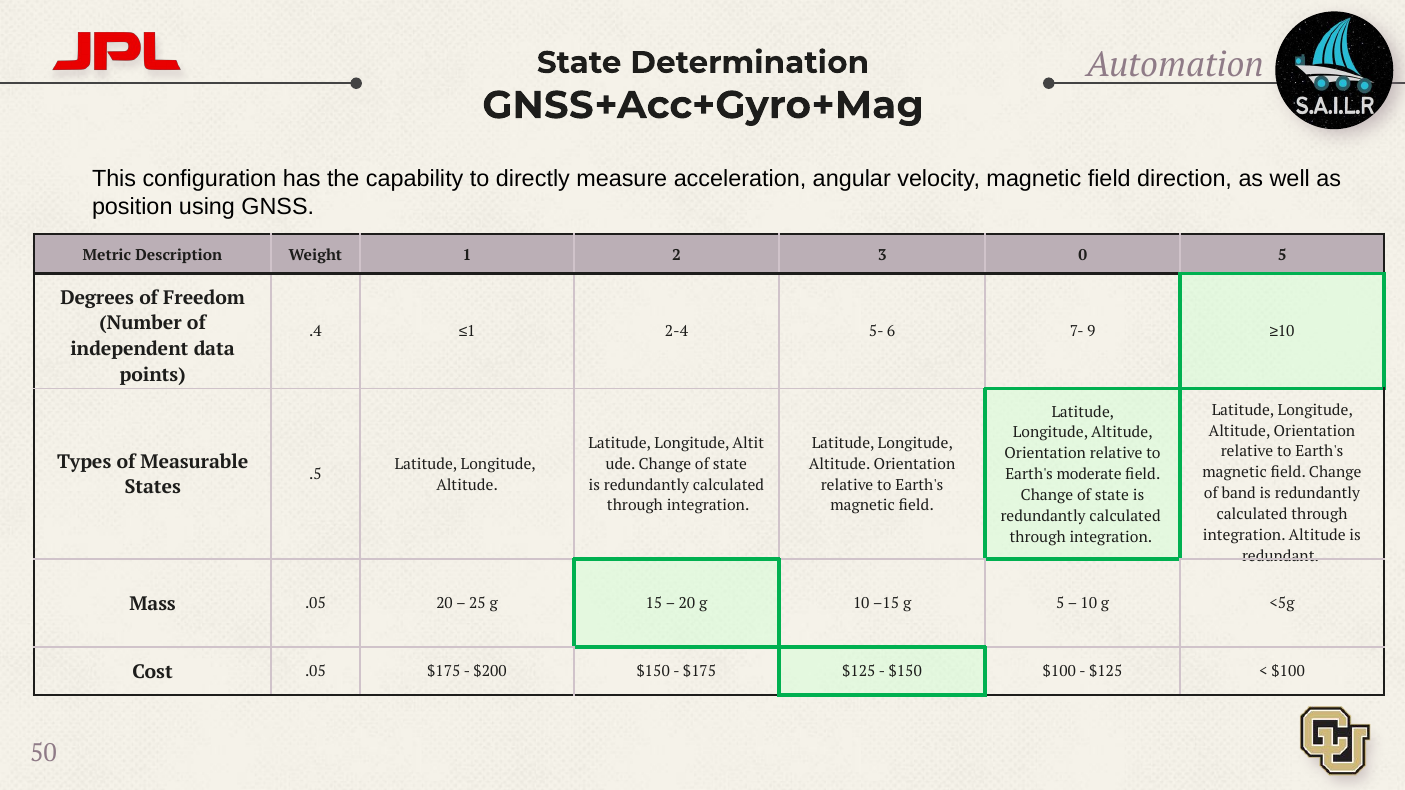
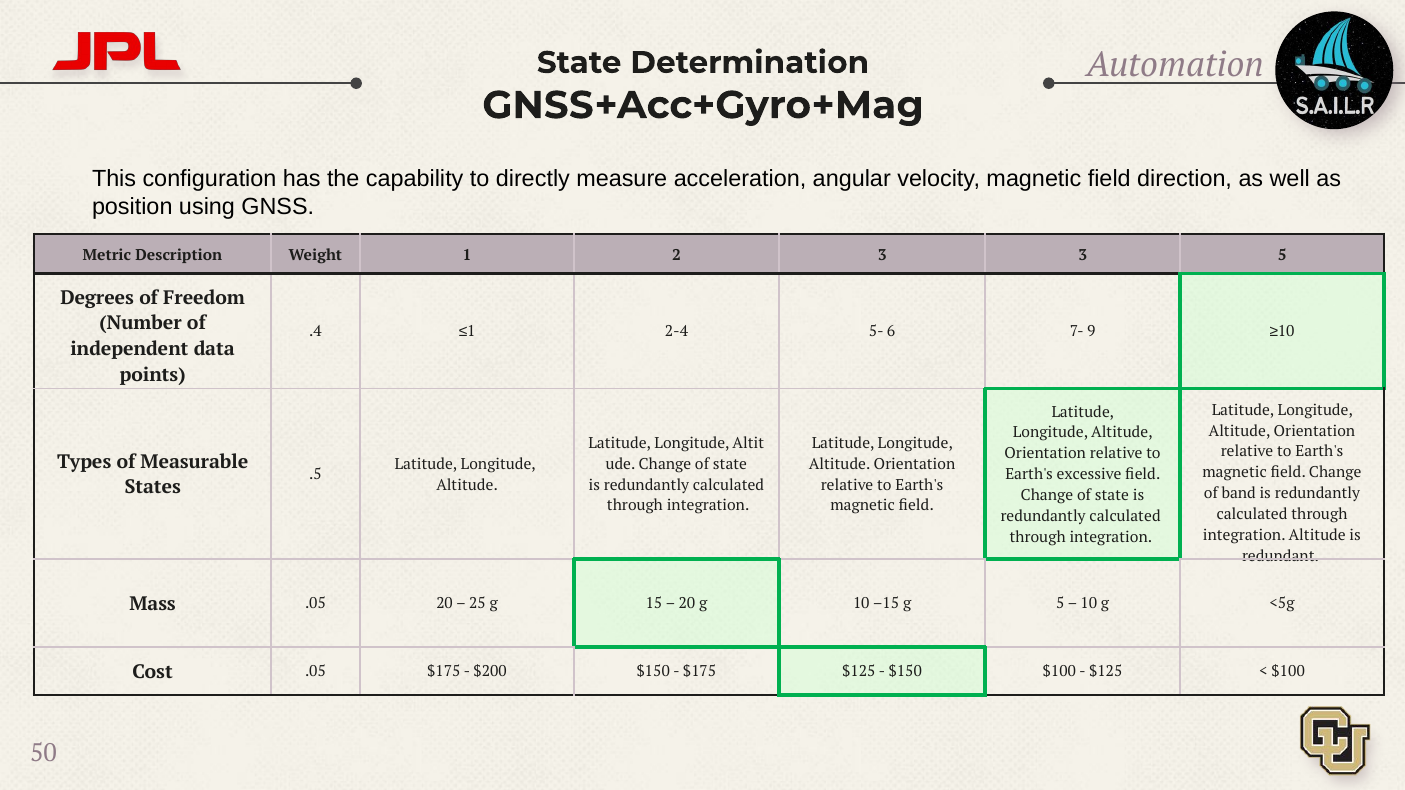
3 0: 0 -> 3 (1083, 256)
moderate: moderate -> excessive (1089, 475)
